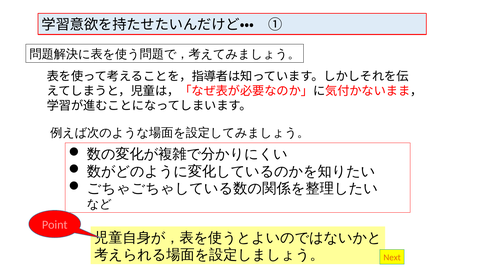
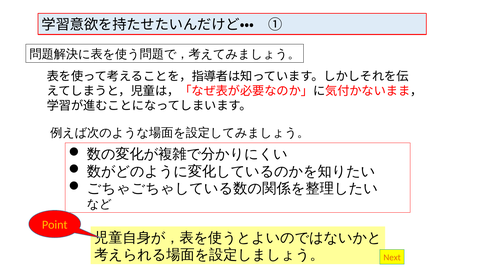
Point colour: pink -> yellow (55, 224)
